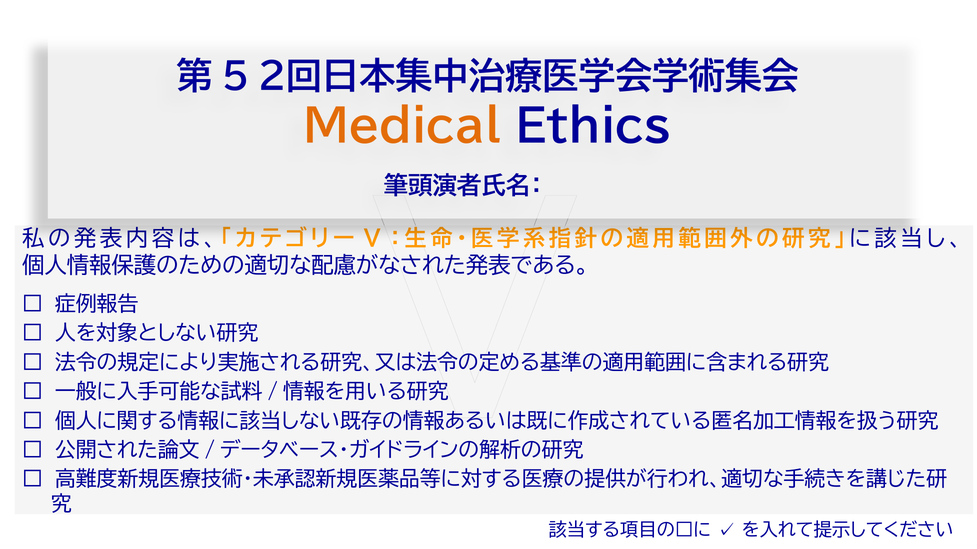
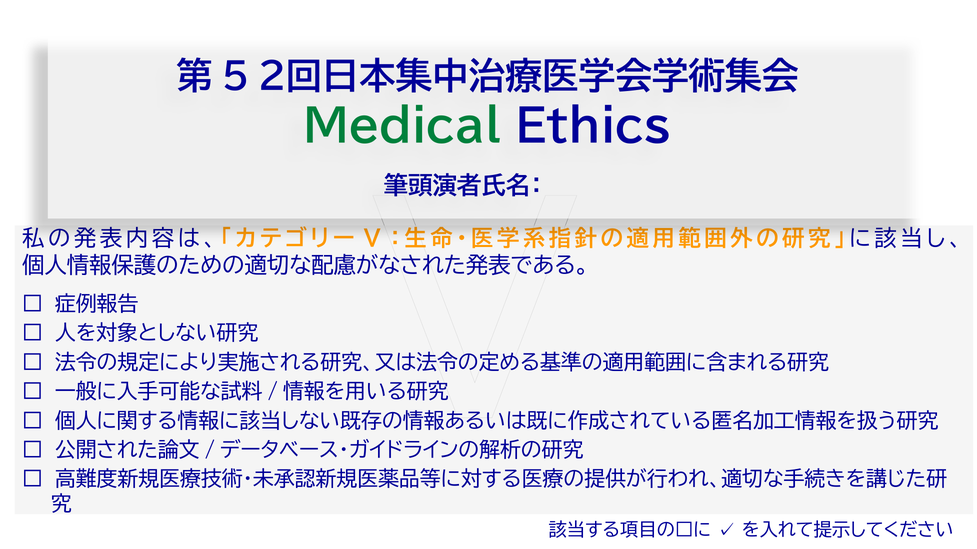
Medical colour: orange -> green (402, 127)
